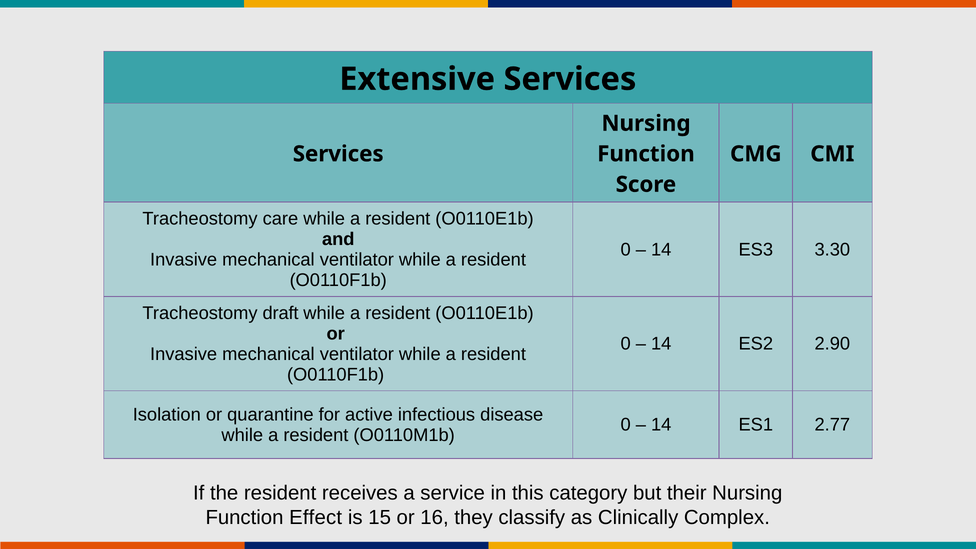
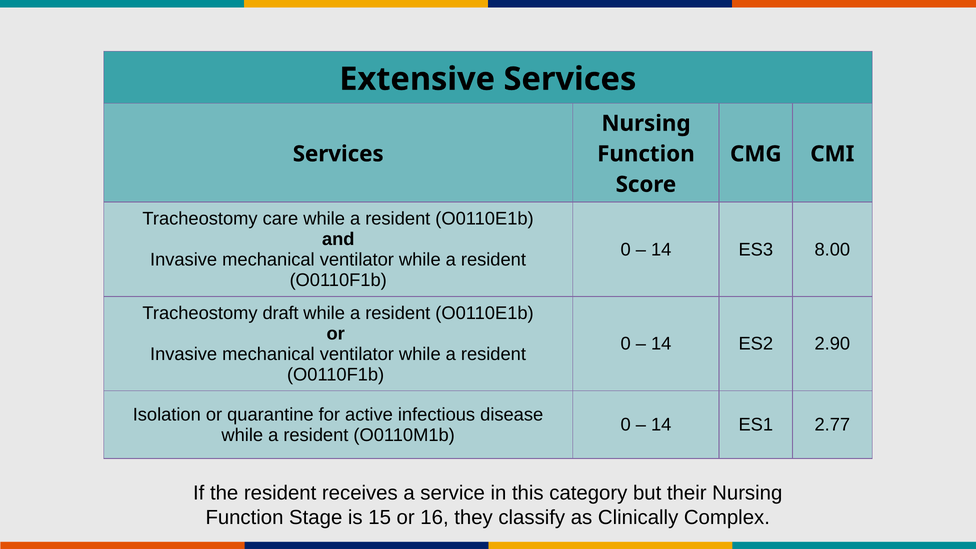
3.30: 3.30 -> 8.00 (832, 250)
Effect: Effect -> Stage (316, 518)
